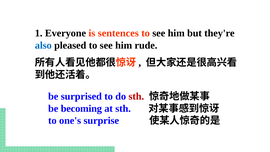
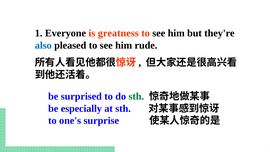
sentences: sentences -> greatness (118, 33)
sth colour: red -> green (136, 96)
becoming: becoming -> especially (81, 108)
